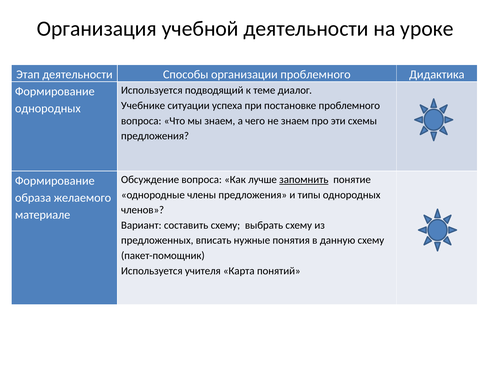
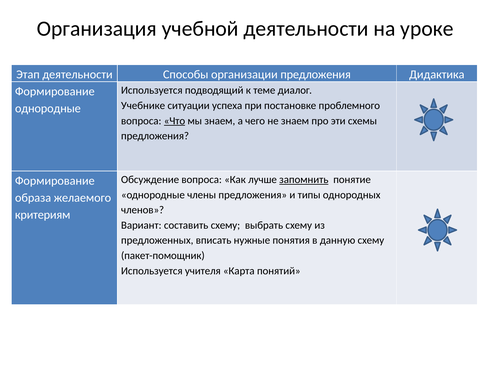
организации проблемного: проблемного -> предложения (316, 74)
однородных: однородных -> однородные (48, 109)
Что underline: none -> present (175, 121)
материале: материале -> критериям (43, 215)
